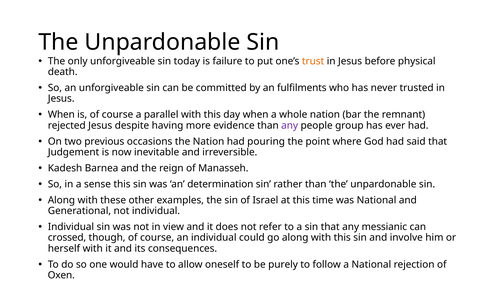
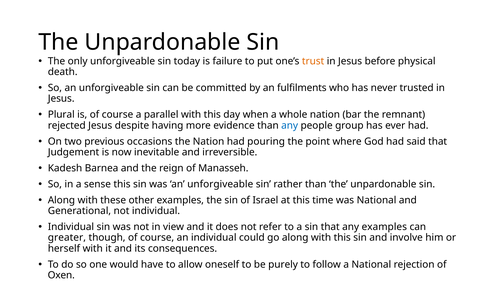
When: When -> Plural (61, 115)
any colour: purple -> blue (290, 126)
was an determination: determination -> unforgiveable (220, 185)
any messianic: messianic -> examples (384, 227)
crossed: crossed -> greater (67, 238)
